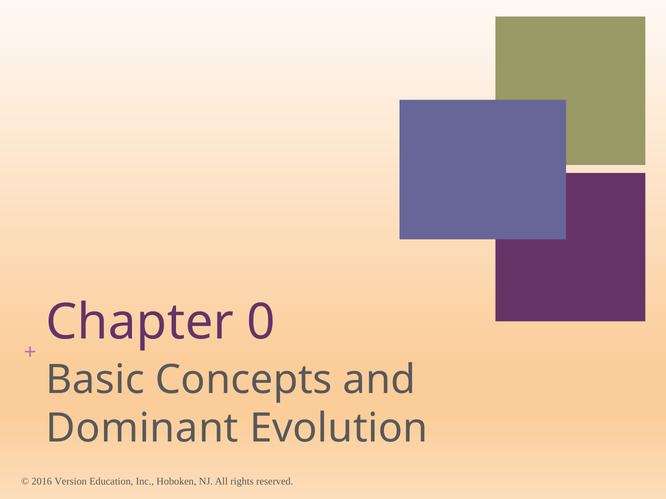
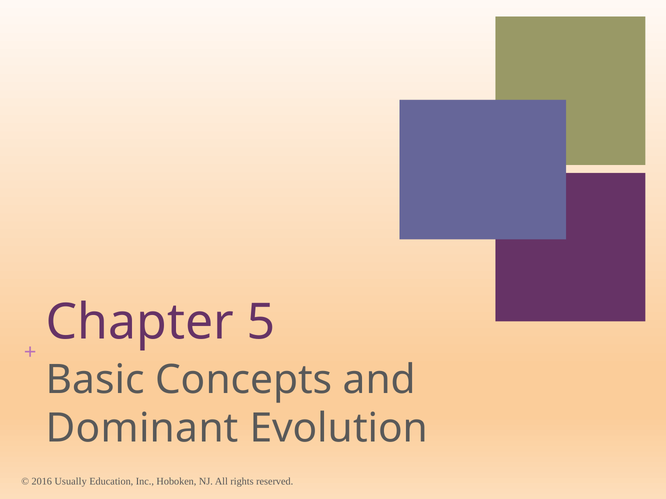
0: 0 -> 5 (261, 323)
Version: Version -> Usually (71, 482)
